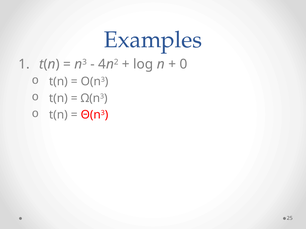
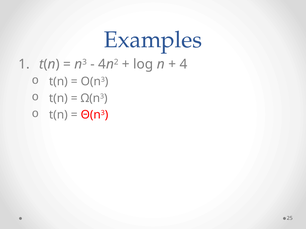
0: 0 -> 4 (183, 64)
